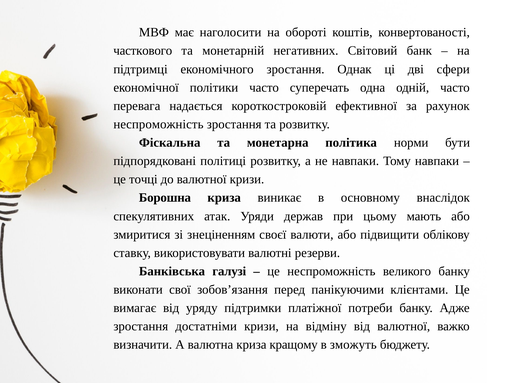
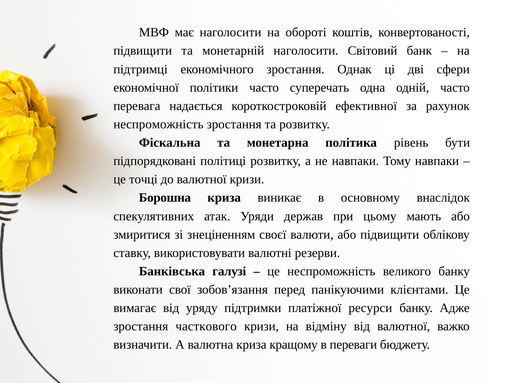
часткового: часткового -> підвищити (143, 51)
монетарній негативних: негативних -> наголосити (306, 51)
норми: норми -> рівень (411, 143)
потреби: потреби -> ресурси (370, 308)
достатніми: достатніми -> часткового (206, 327)
зможуть: зможуть -> переваги (353, 345)
